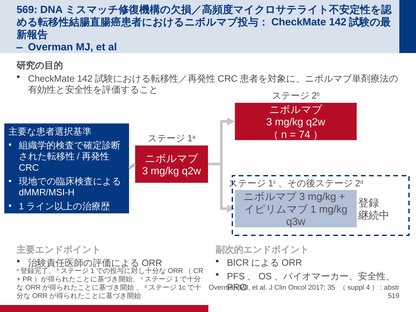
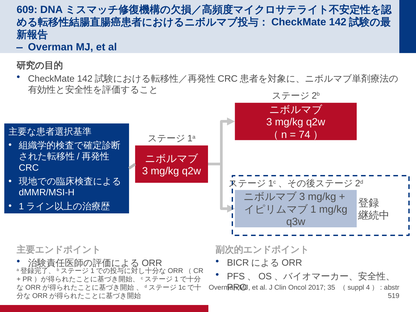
569: 569 -> 609 (27, 10)
